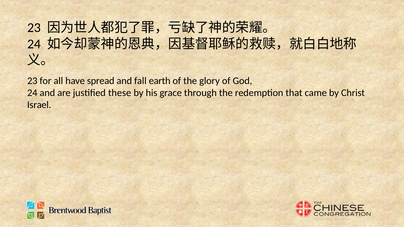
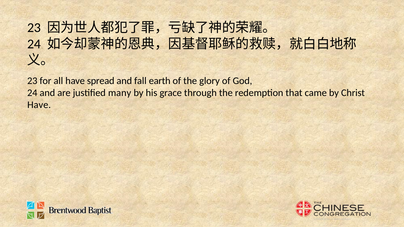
these: these -> many (120, 93)
Israel: Israel -> Have (39, 105)
